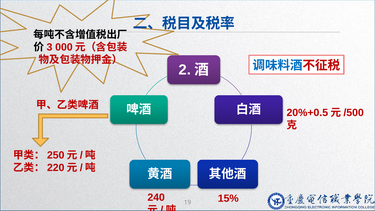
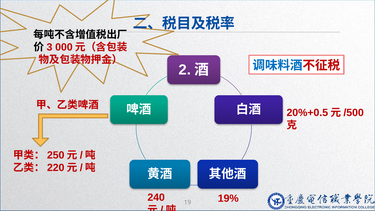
15%: 15% -> 19% (228, 198)
